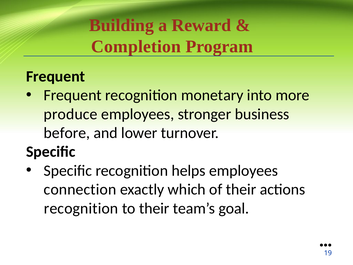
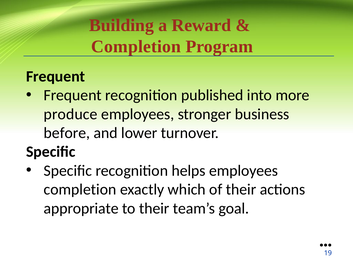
monetary: monetary -> published (212, 95)
connection: connection -> completion (80, 189)
recognition: recognition -> appropriate (81, 208)
